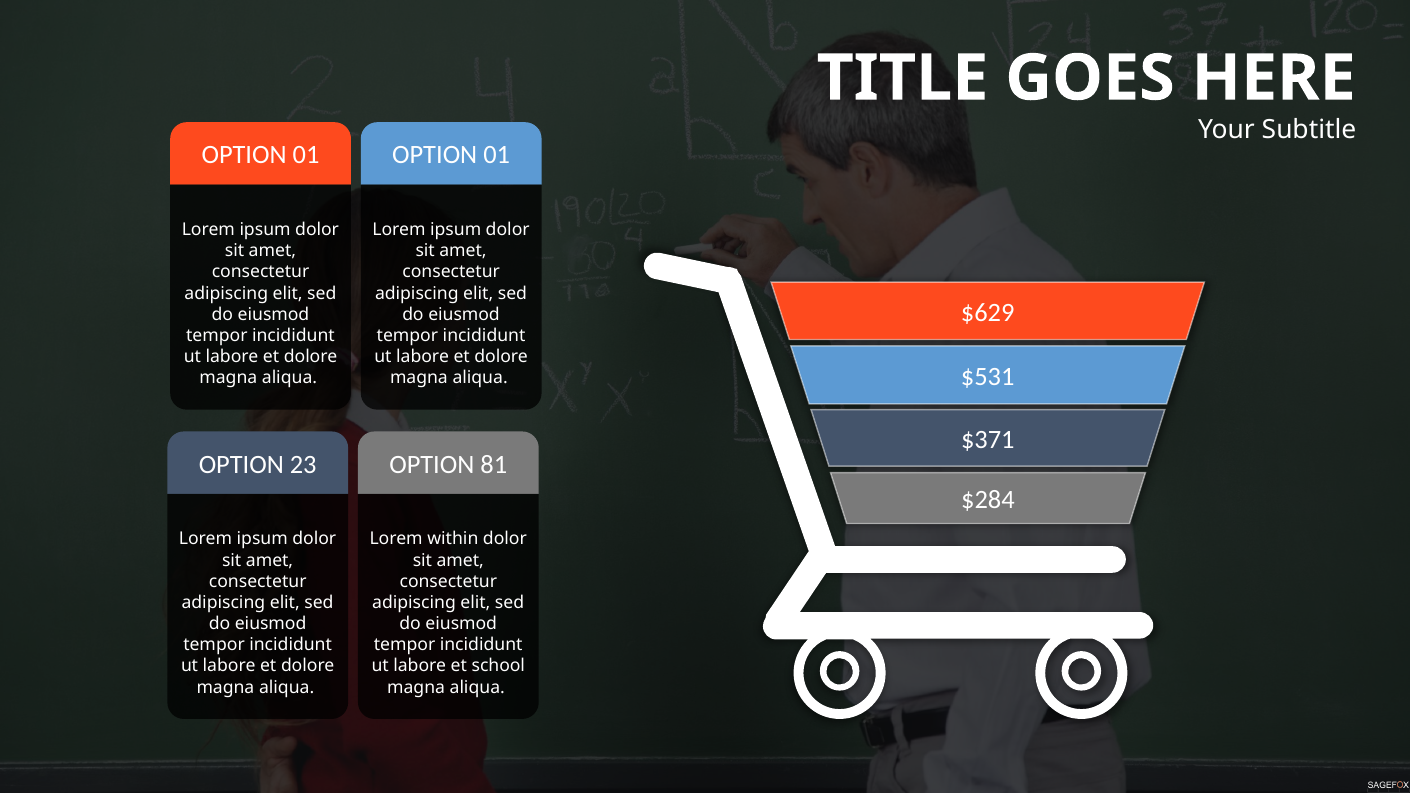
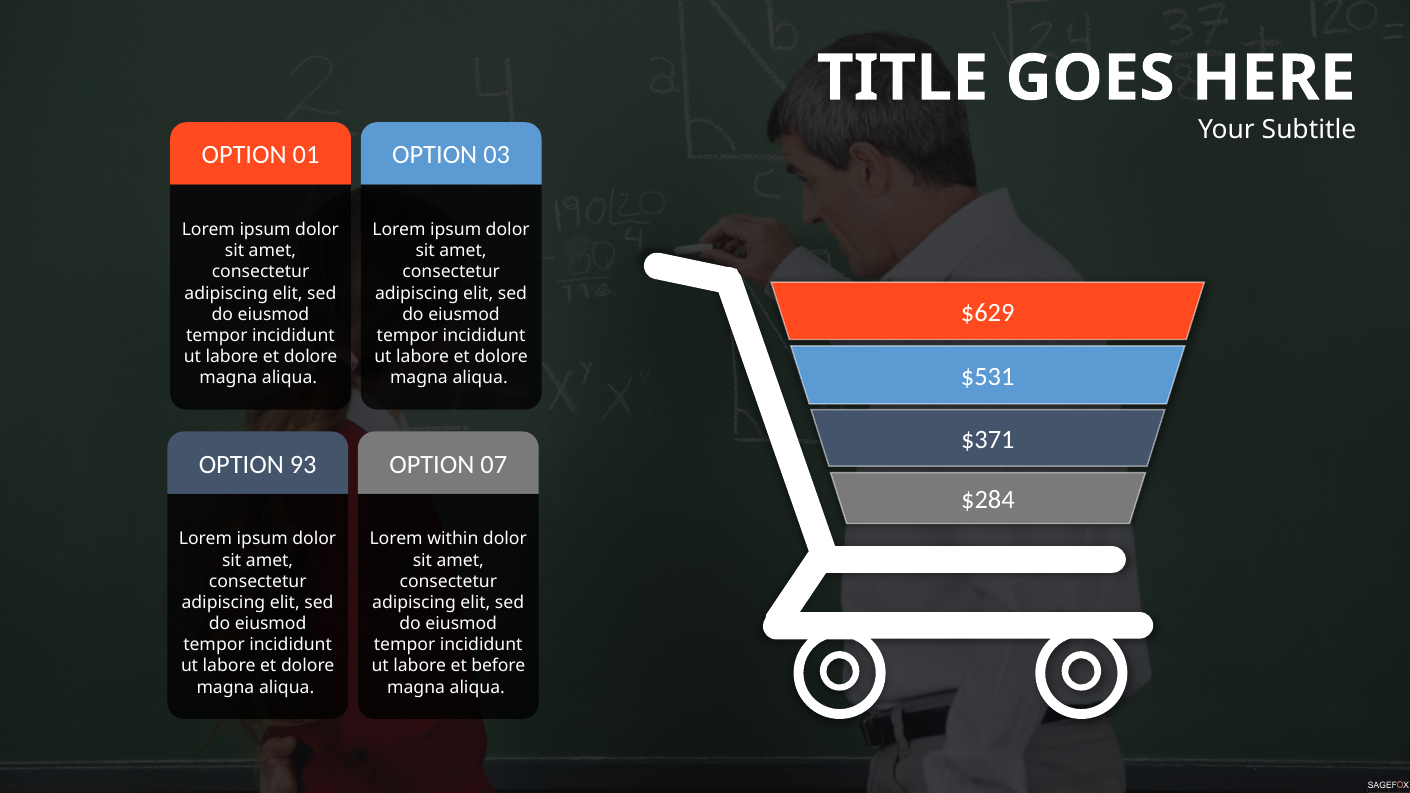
01: 01 -> 03 (497, 155)
23: 23 -> 93 (303, 465)
81: 81 -> 07 (494, 465)
school: school -> before (498, 666)
